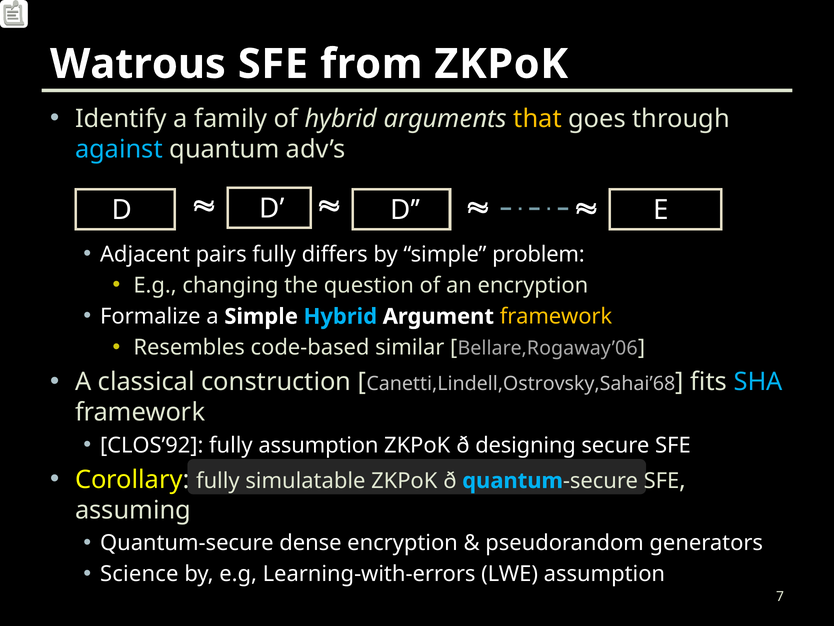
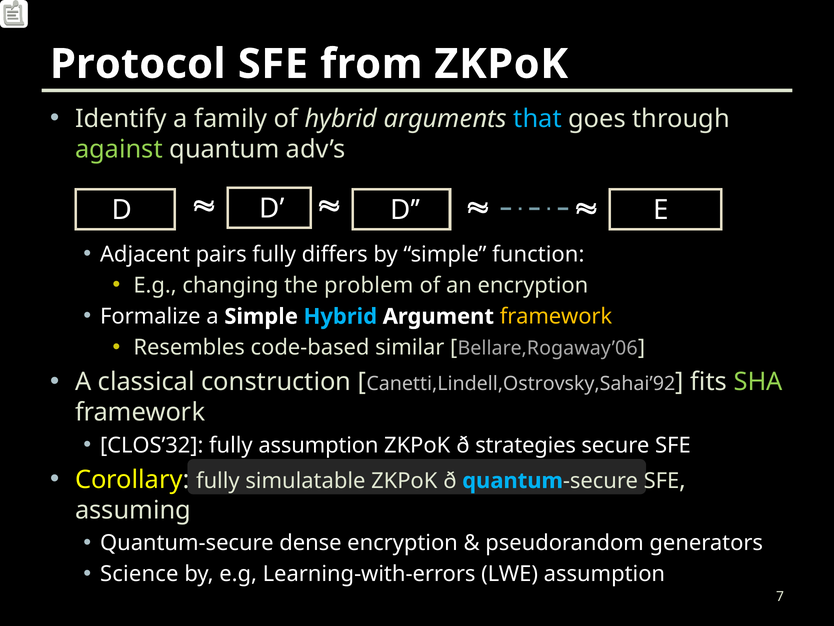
Watrous: Watrous -> Protocol (138, 64)
that colour: yellow -> light blue (538, 119)
against colour: light blue -> light green (119, 149)
problem: problem -> function (538, 254)
question: question -> problem (369, 285)
Canetti,Lindell,Ostrovsky,Sahai’68: Canetti,Lindell,Ostrovsky,Sahai’68 -> Canetti,Lindell,Ostrovsky,Sahai’92 (521, 383)
SHA colour: light blue -> light green (758, 382)
CLOS’92: CLOS’92 -> CLOS’32 (152, 445)
designing: designing -> strategies (526, 445)
